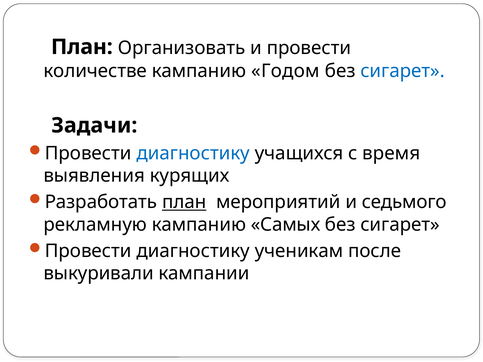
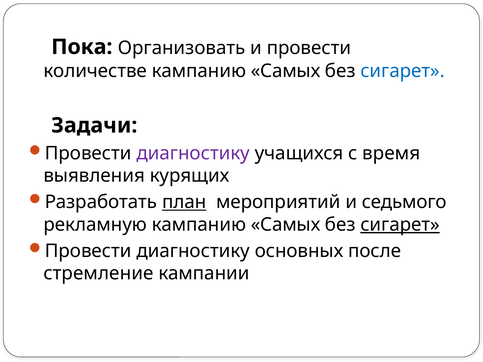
План: План -> Пока (82, 47)
Годом: Годом -> Самых (286, 71)
диагностику colour: blue -> purple (193, 153)
сигарет underline: none -> present (400, 225)
ученикам: ученикам -> основных (299, 251)
выкуривали: выкуривали -> стремление (98, 274)
